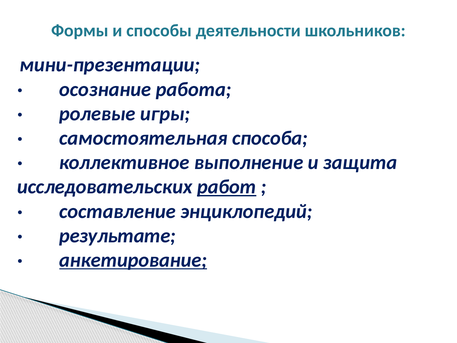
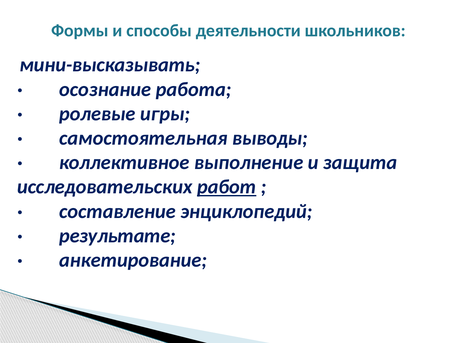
мини-презентации: мини-презентации -> мини-высказывать (110, 65)
способа: способа -> выводы (270, 138)
анкетирование underline: present -> none (133, 260)
